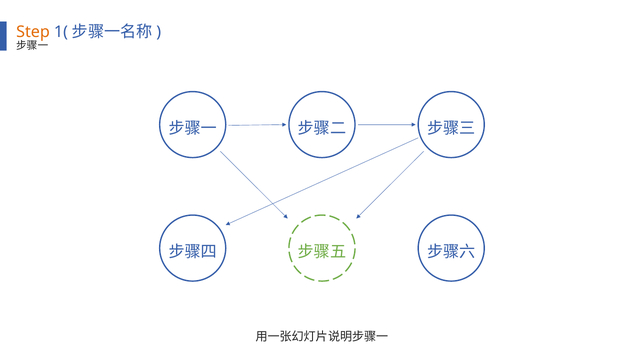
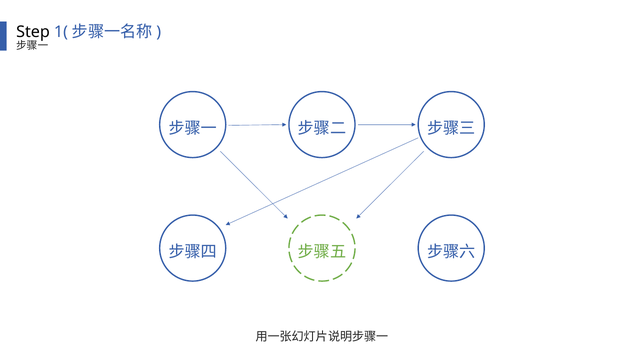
Step colour: orange -> black (33, 32)
